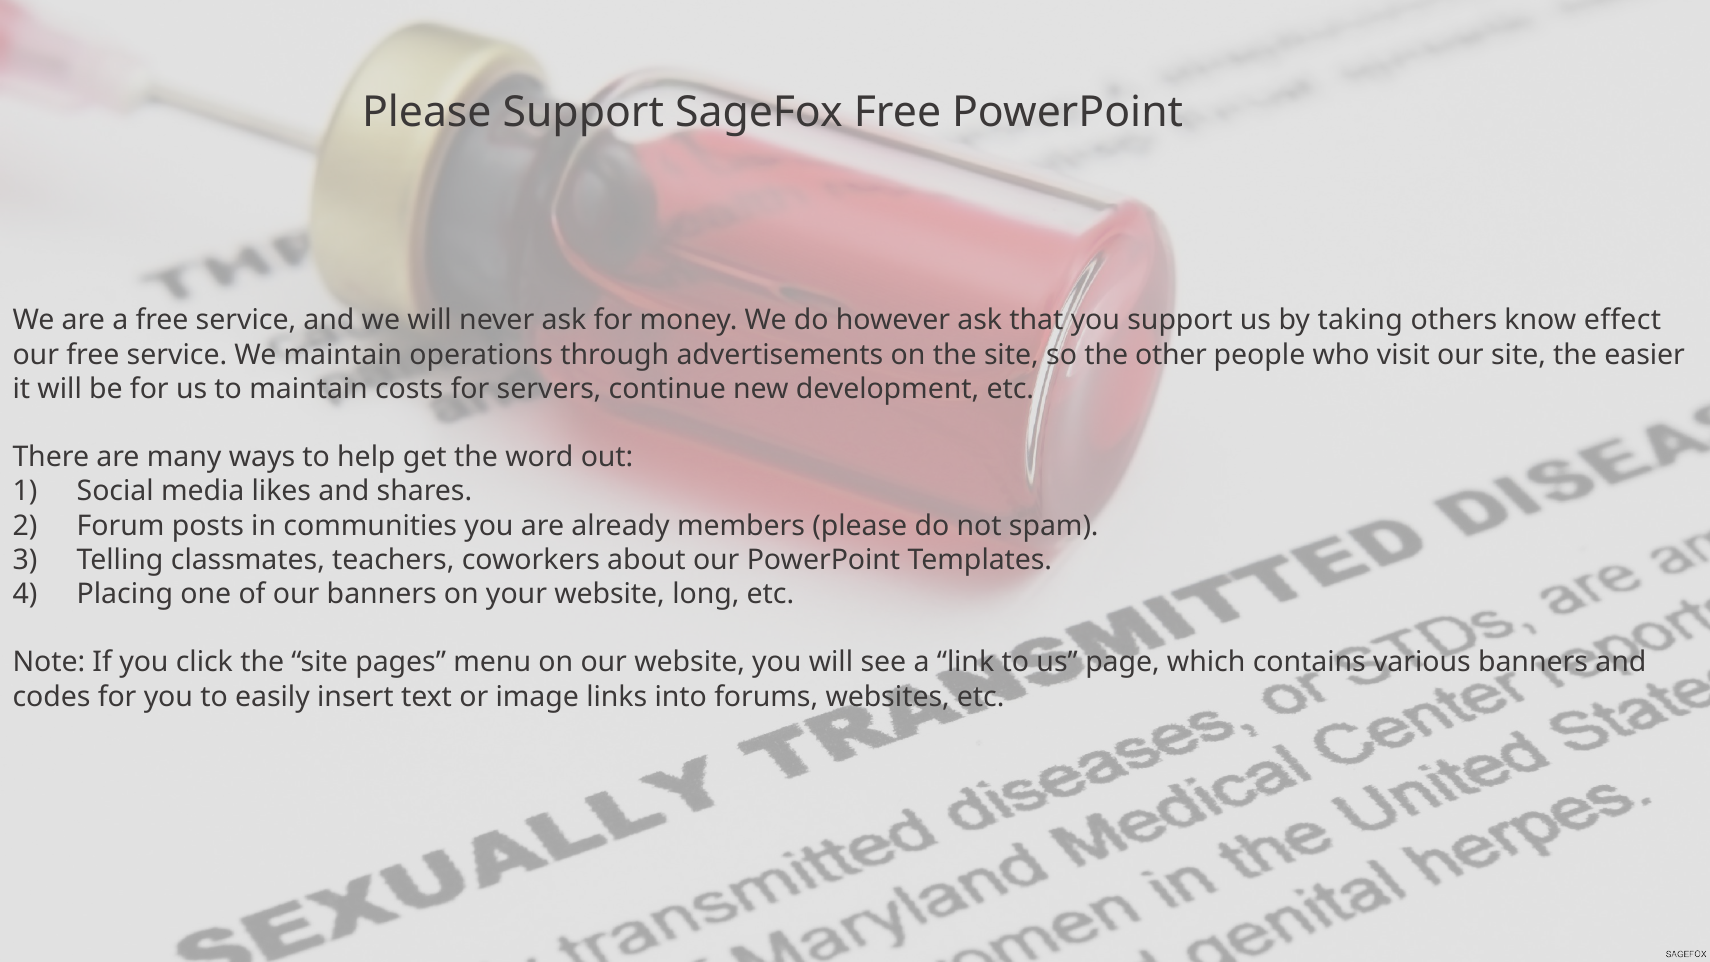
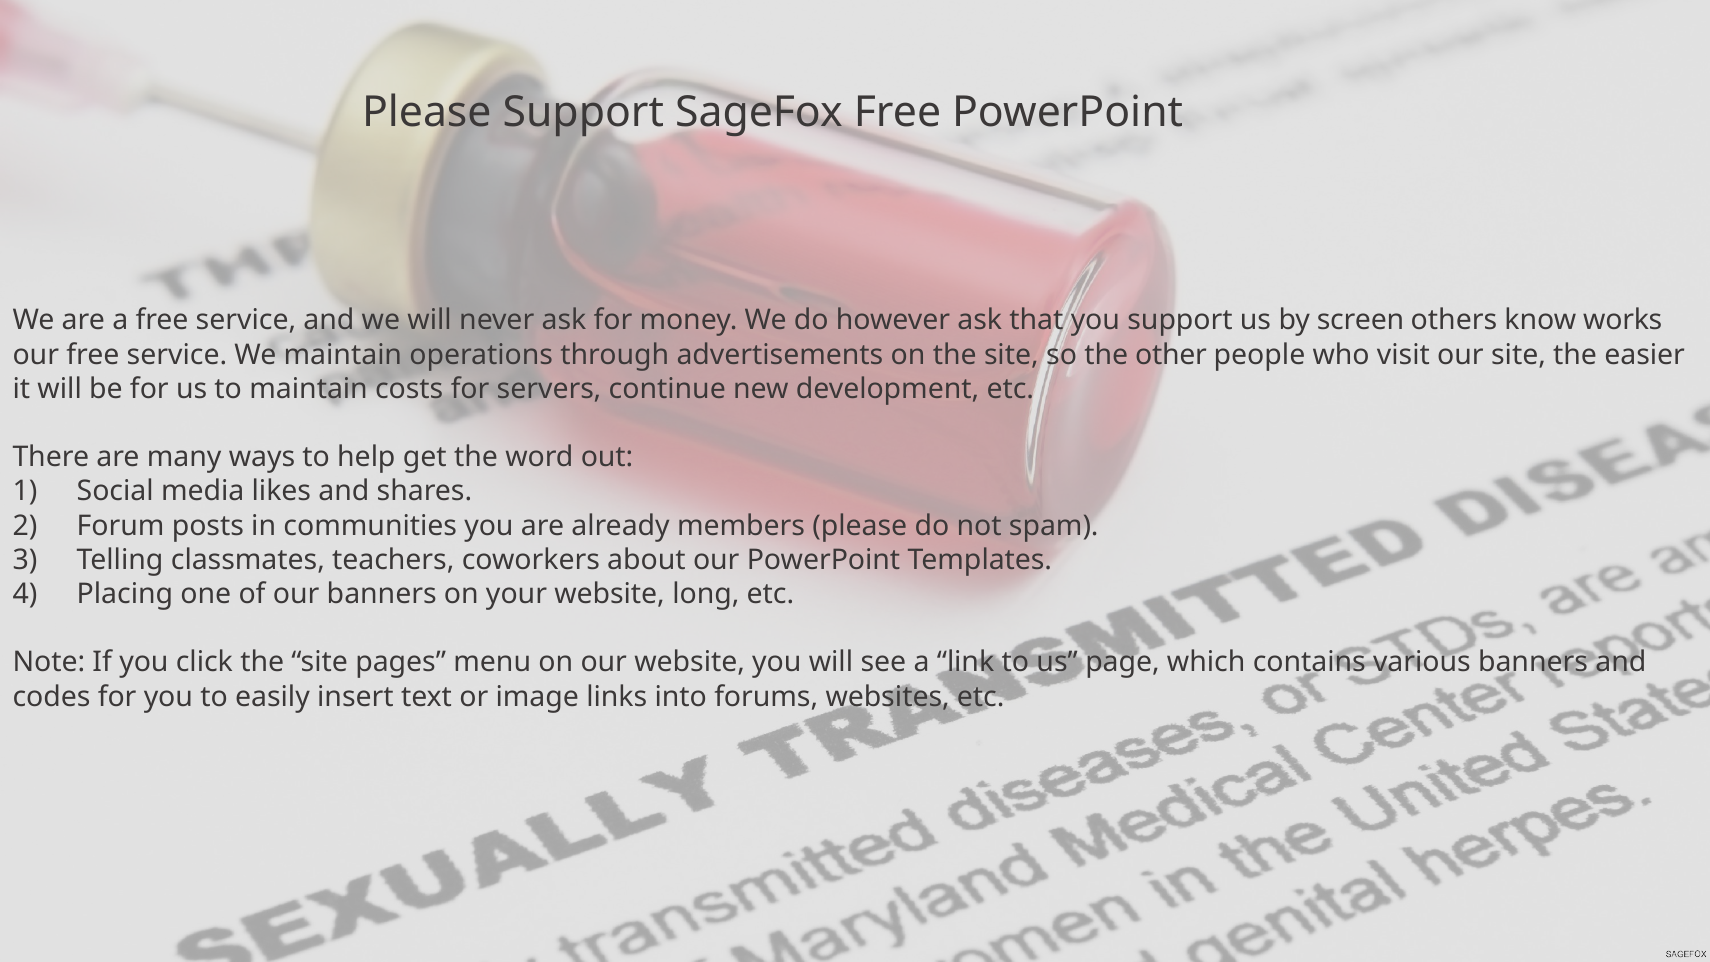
taking: taking -> screen (1360, 321)
effect: effect -> works (1623, 321)
